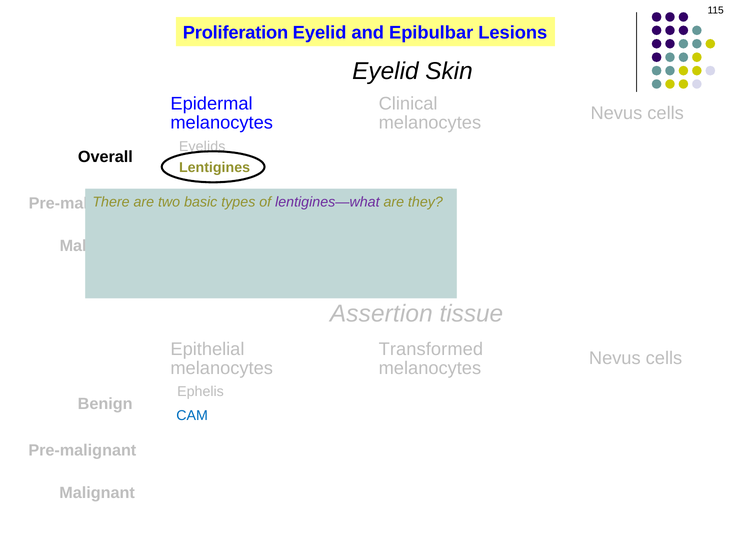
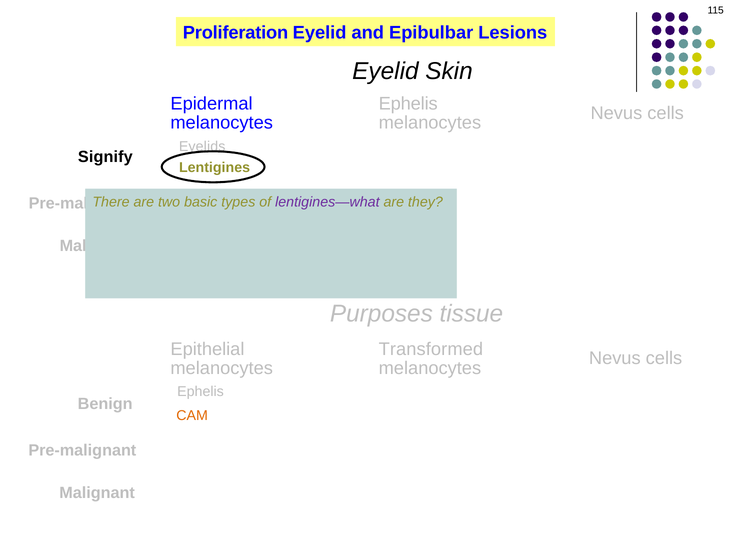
Clinical: Clinical -> Ephelis (408, 104)
Overall: Overall -> Signify (105, 157)
Assertion: Assertion -> Purposes (381, 314)
CAM colour: blue -> orange (192, 416)
